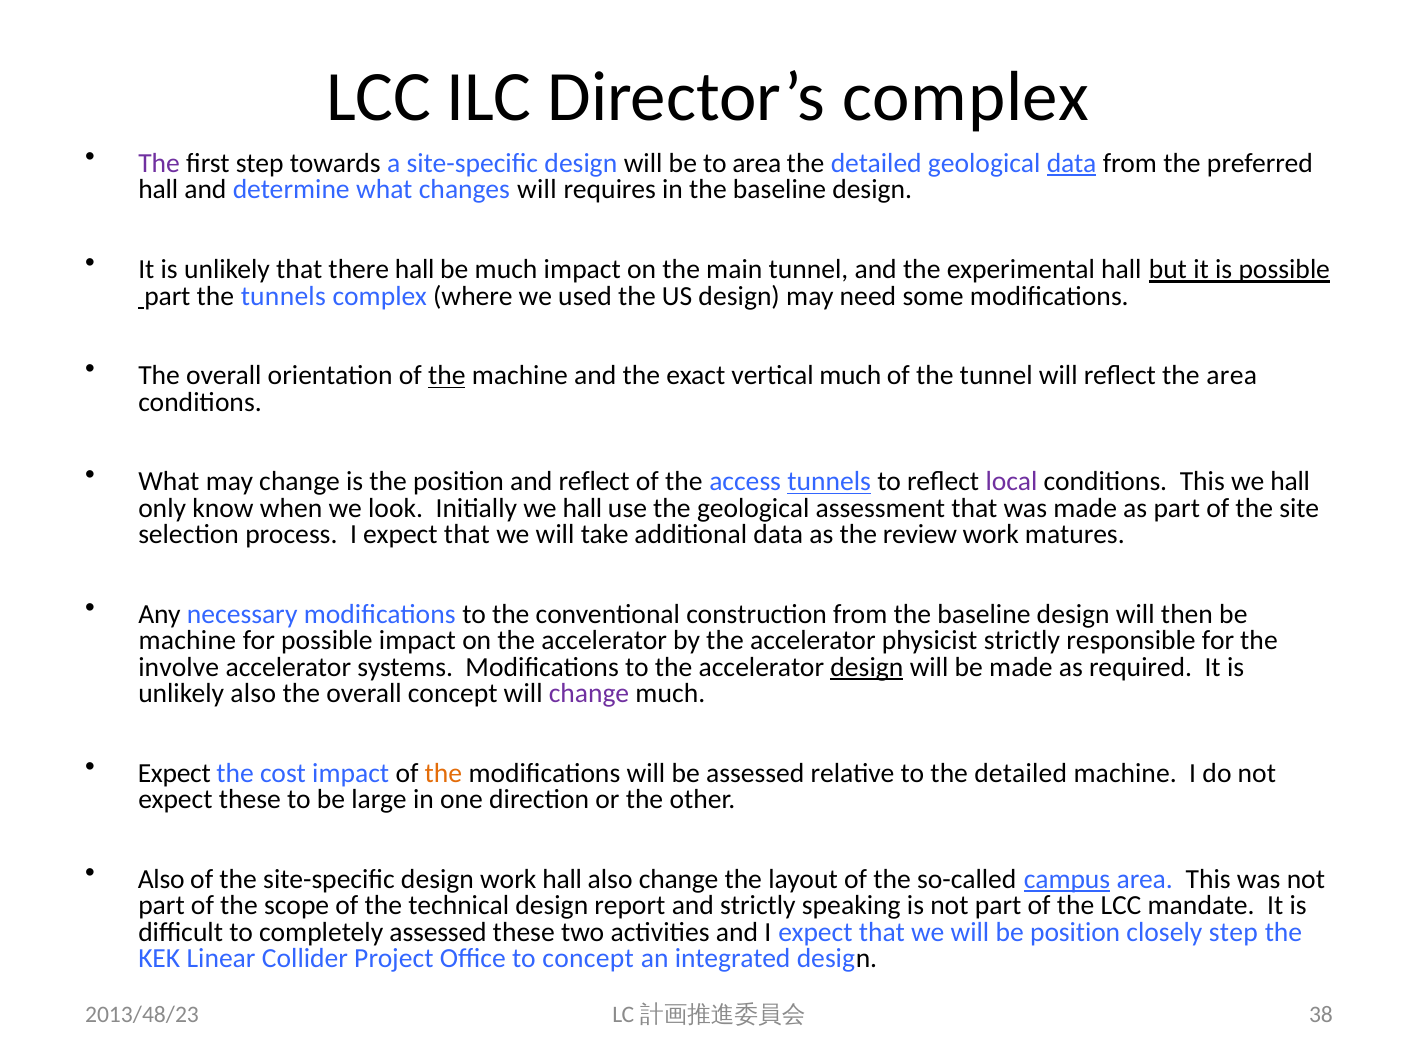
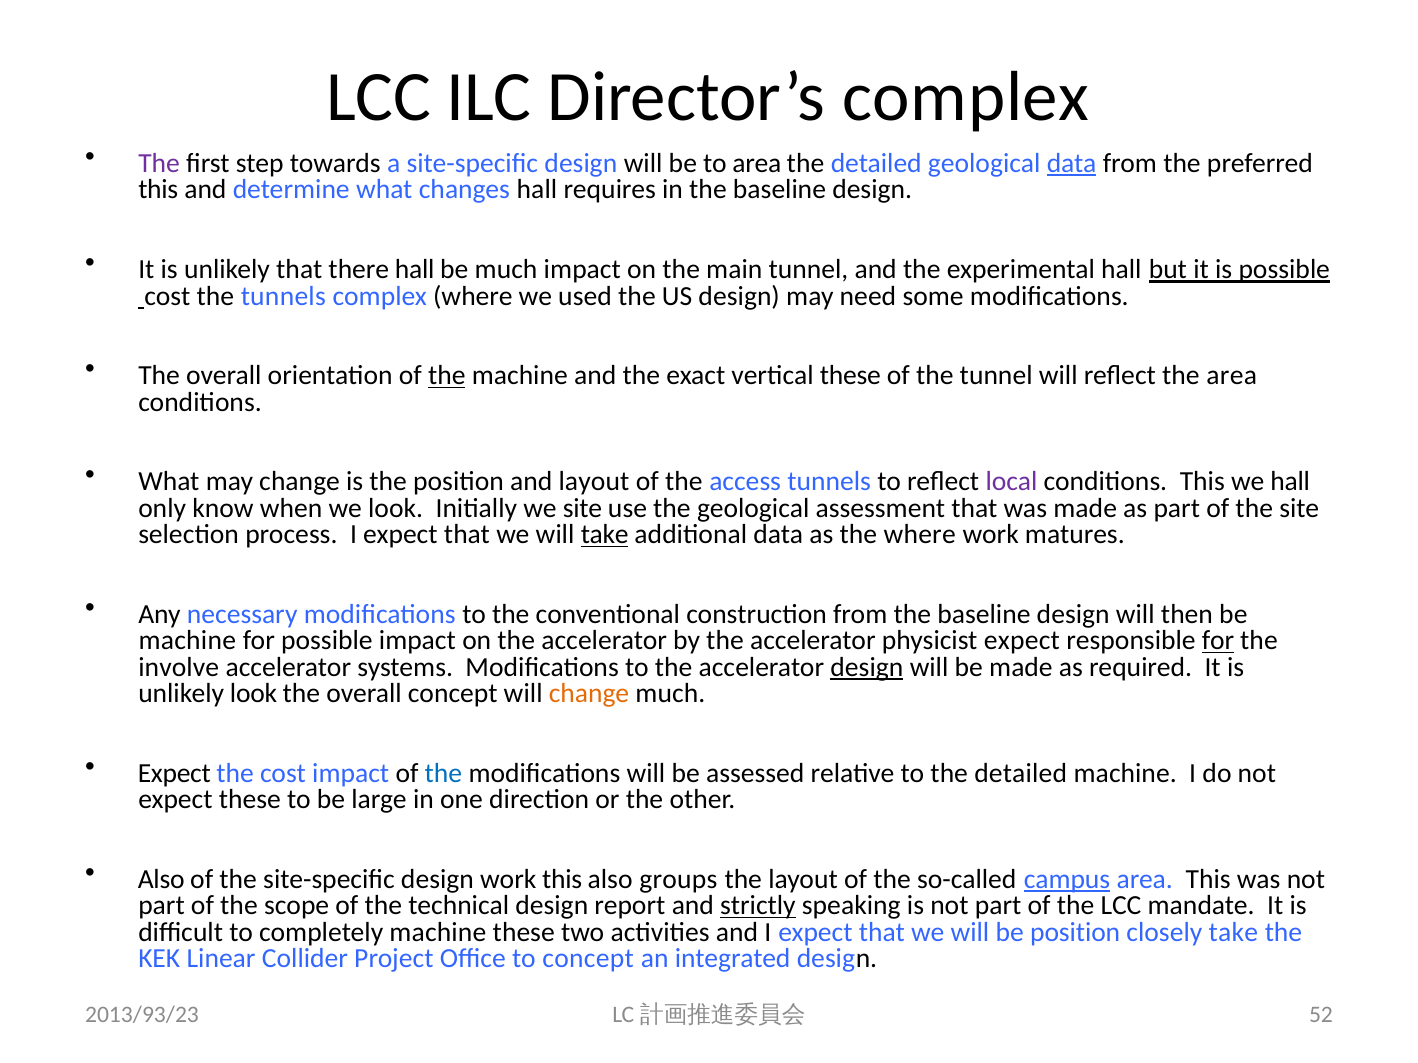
hall: hall -> this (158, 190)
changes will: will -> hall (537, 190)
part: part -> cost (167, 296)
vertical much: much -> these (850, 376)
and reflect: reflect -> layout (594, 482)
tunnels underline: present -> none (829, 482)
Initially we hall: hall -> site (582, 508)
take underline: none -> present (605, 535)
the review: review -> where (920, 535)
physicist strictly: strictly -> expect (1022, 641)
for underline: none -> present (1218, 641)
unlikely also: also -> look (254, 694)
change colour: purple -> orange (589, 694)
the colour: orange -> blue (443, 773)
work hall: hall -> this (562, 880)
also change: change -> groups (678, 880)
strictly underline: none -> present (758, 906)
completely assessed: assessed -> machine (438, 933)
closely step: step -> take (1233, 933)
2013/48/23: 2013/48/23 -> 2013/93/23 (142, 1016)
38: 38 -> 52 (1321, 1015)
